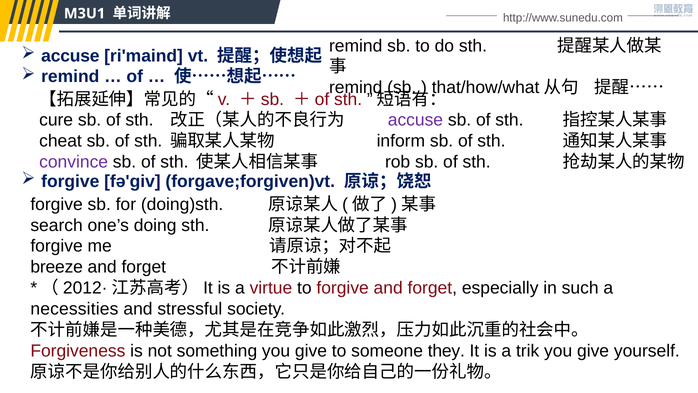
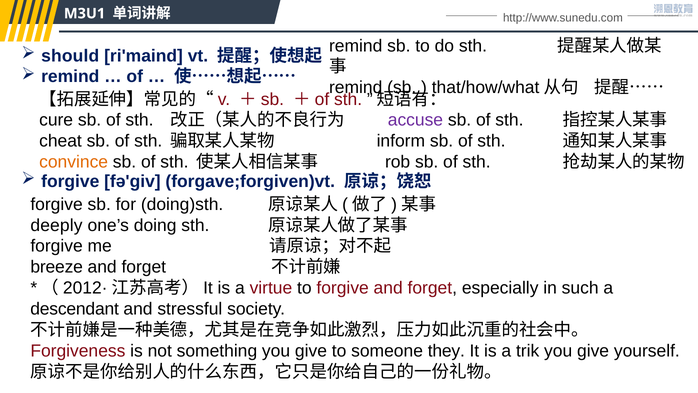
accuse: accuse -> should (70, 56)
convince colour: purple -> orange (74, 162)
search: search -> deeply (56, 225)
necessities: necessities -> descendant (75, 309)
